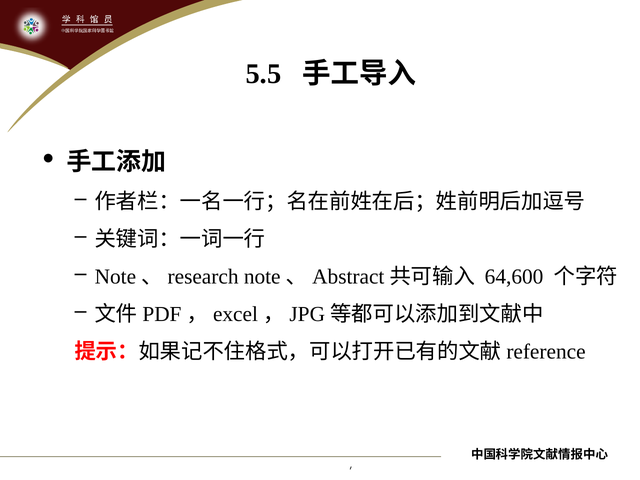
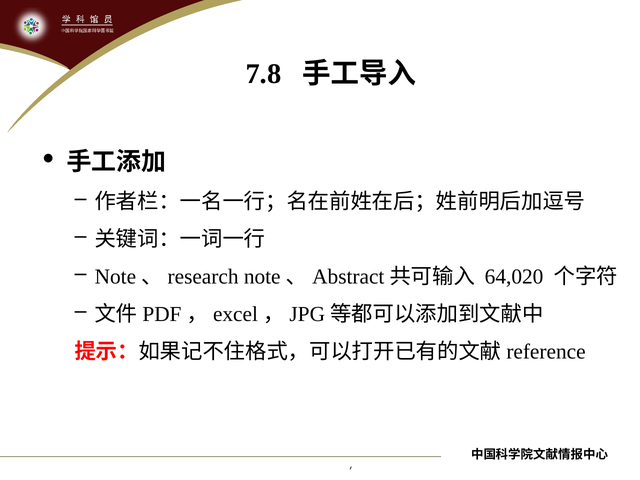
5.5: 5.5 -> 7.8 (264, 74)
64,600: 64,600 -> 64,020 (514, 277)
